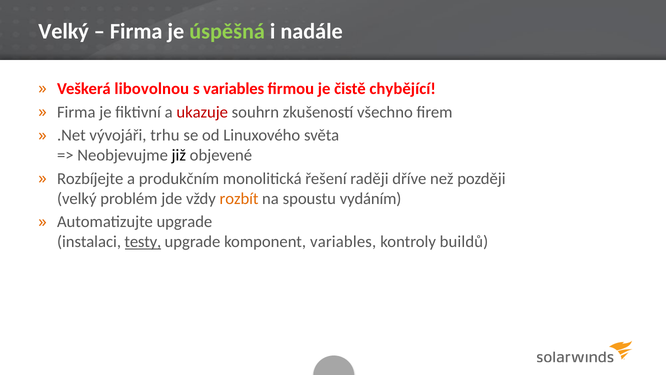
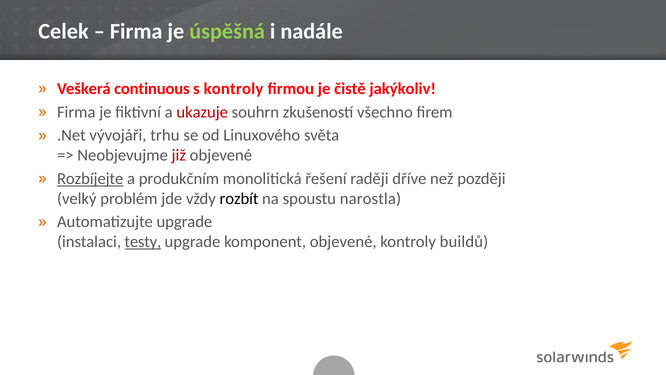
Velký: Velký -> Celek (63, 32)
libovolnou: libovolnou -> continuous (152, 89)
s variables: variables -> kontroly (233, 89)
chybějící: chybějící -> jakýkoliv (403, 89)
již colour: black -> red (179, 155)
Rozbíjejte underline: none -> present (90, 178)
rozbít colour: orange -> black (239, 198)
vydáním: vydáním -> narostla (370, 198)
komponent variables: variables -> objevené (343, 242)
